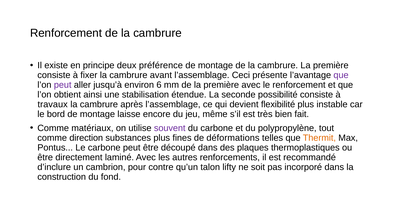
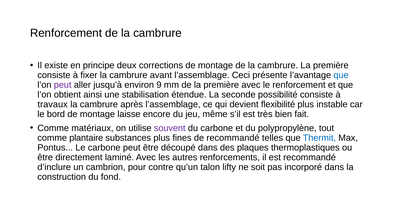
préférence: préférence -> corrections (161, 65)
que colour: purple -> blue (341, 75)
6: 6 -> 9 (159, 85)
direction: direction -> plantaire (86, 138)
de déformations: déformations -> recommandé (233, 138)
Thermit colour: orange -> blue (319, 138)
